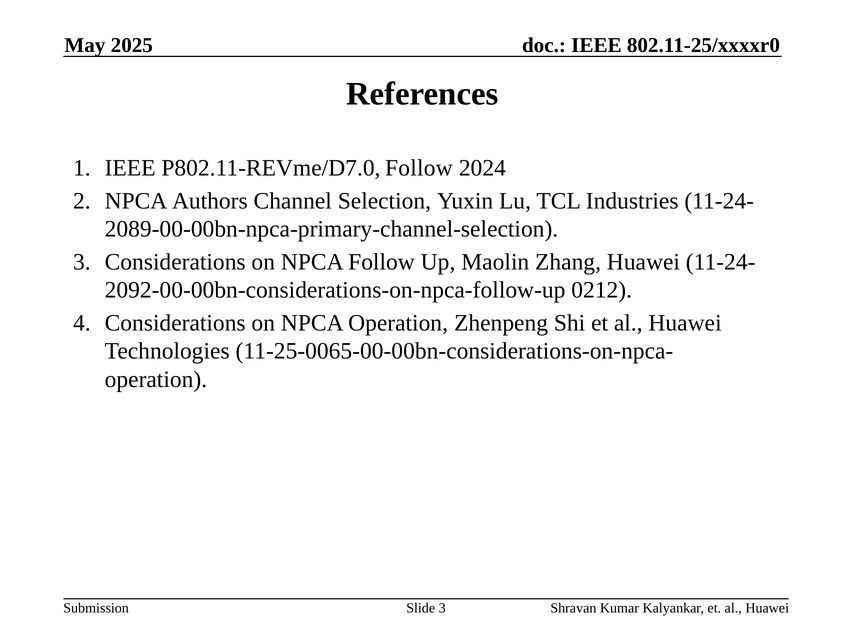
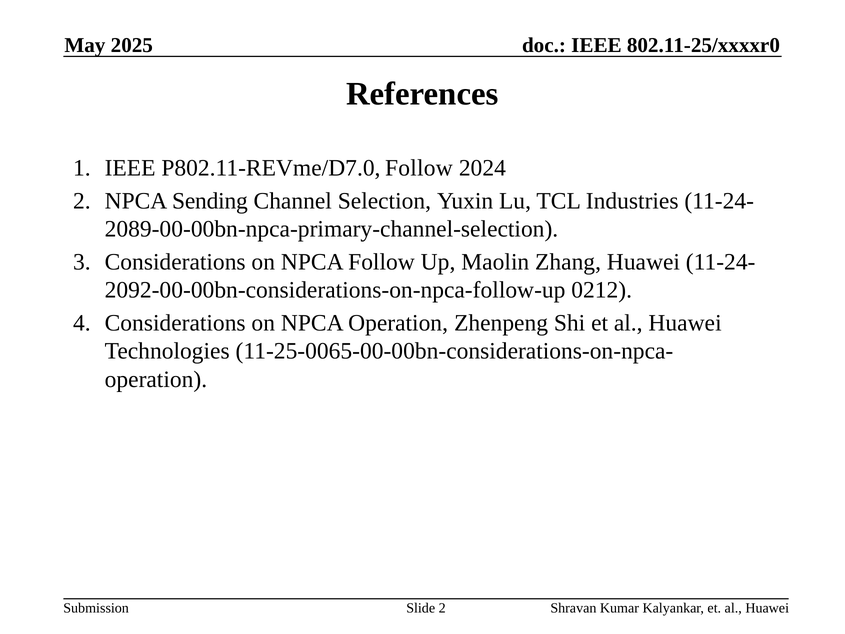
Authors: Authors -> Sending (210, 201)
Slide 3: 3 -> 2 (442, 608)
